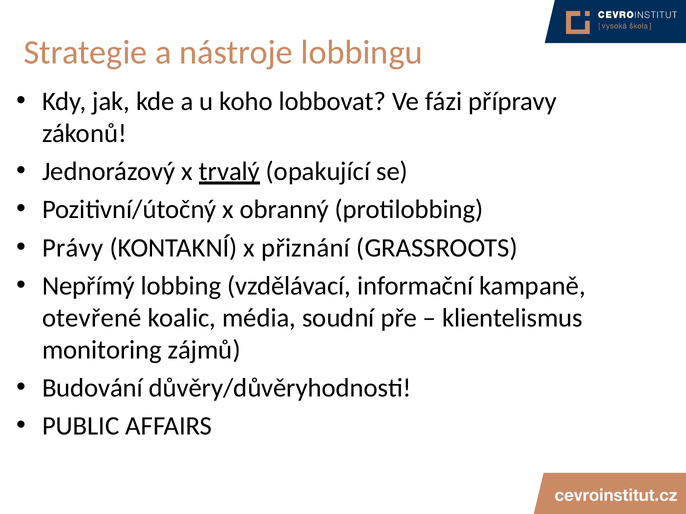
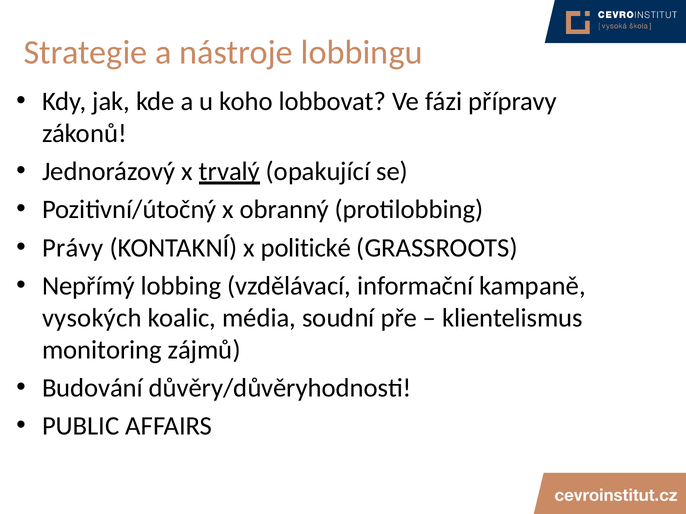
přiznání: přiznání -> politické (306, 248)
otevřené: otevřené -> vysokých (92, 318)
